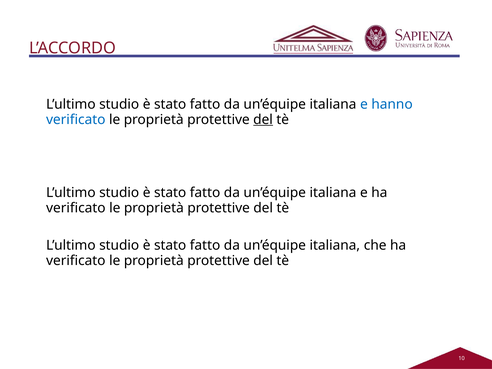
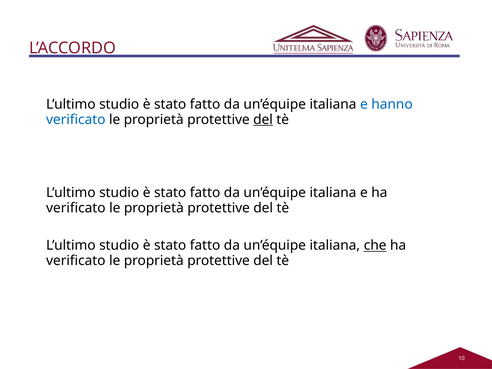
che underline: none -> present (375, 245)
